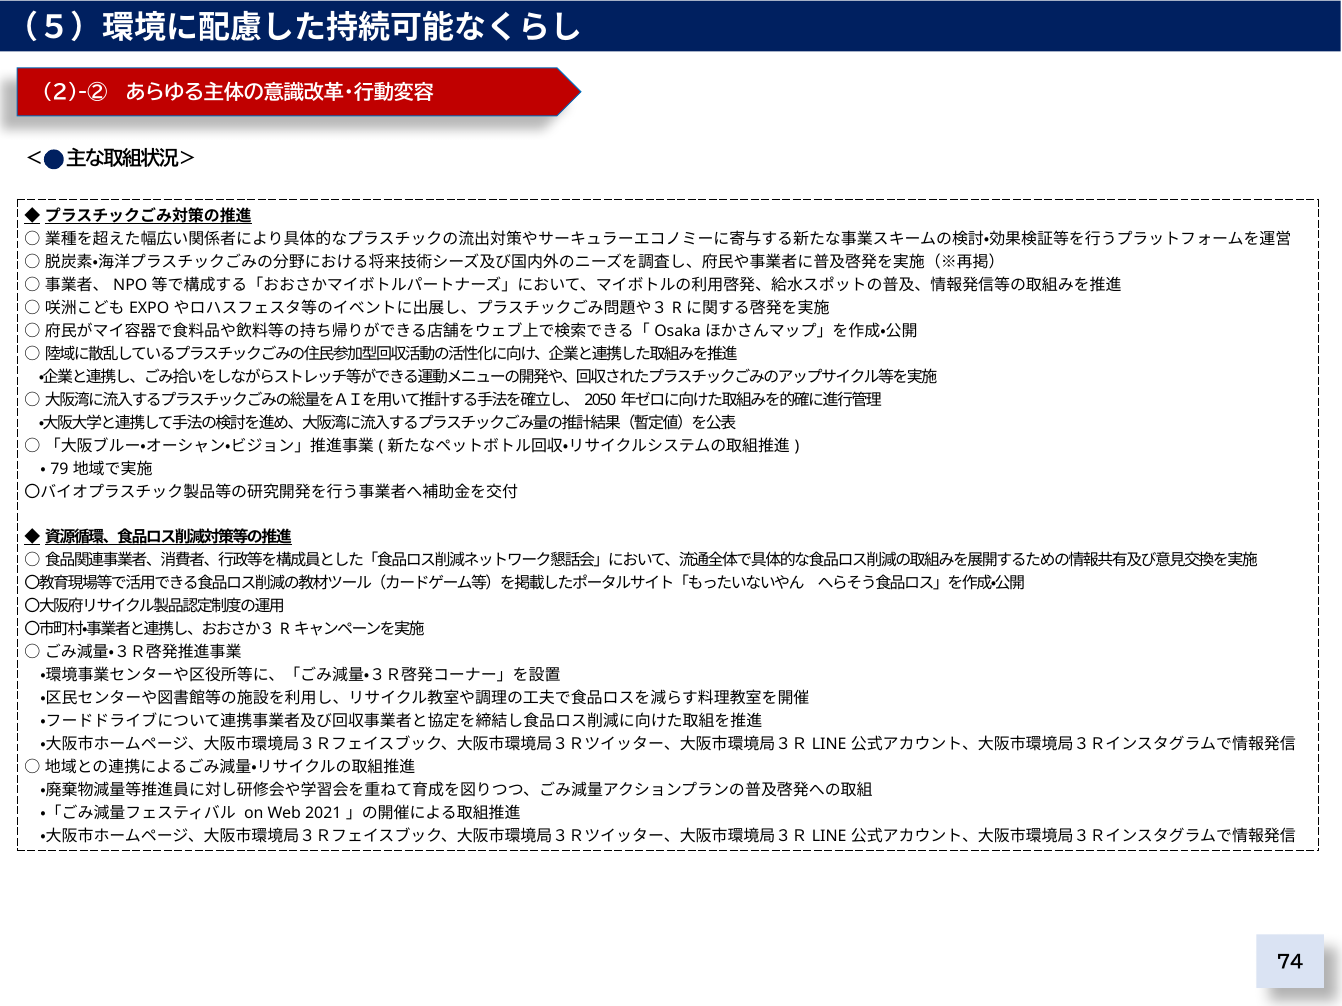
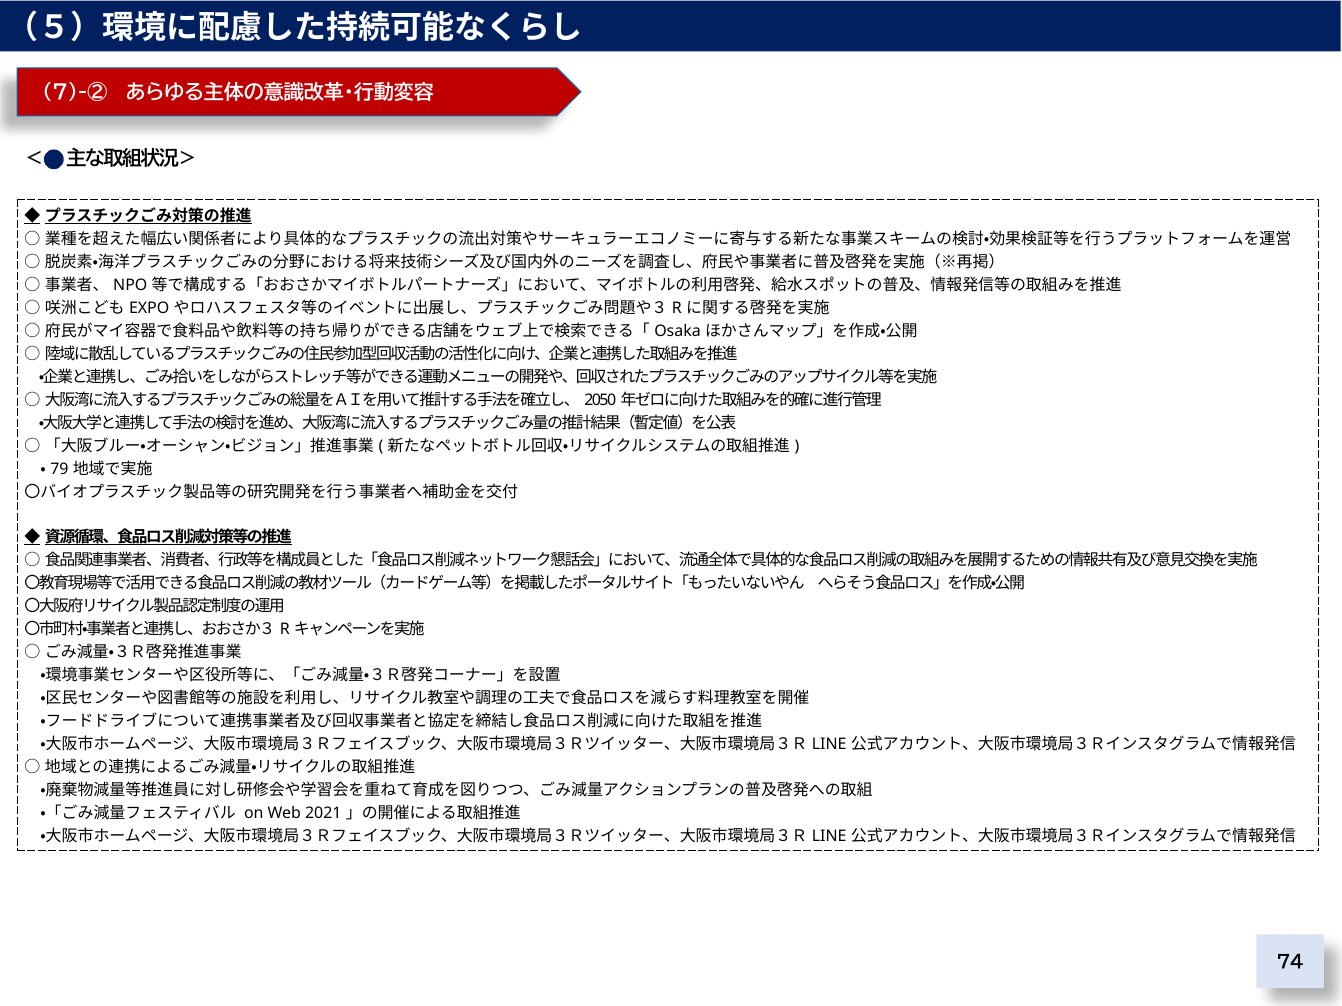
2)-②: 2)-② -> 7)-② (75, 93)
